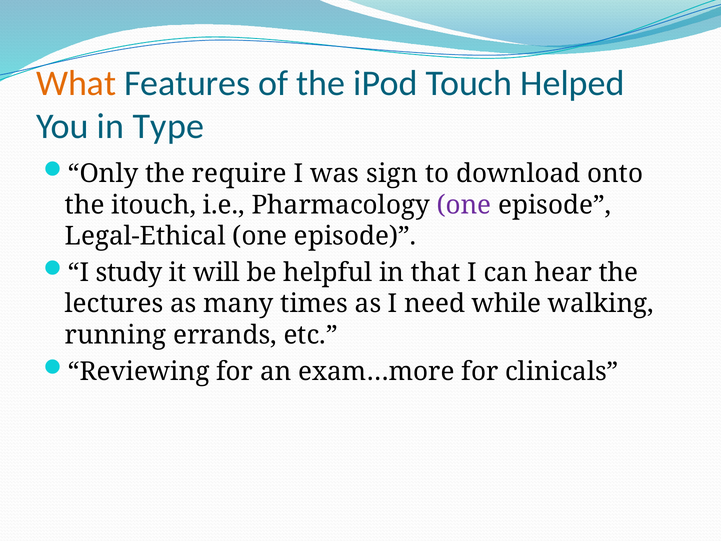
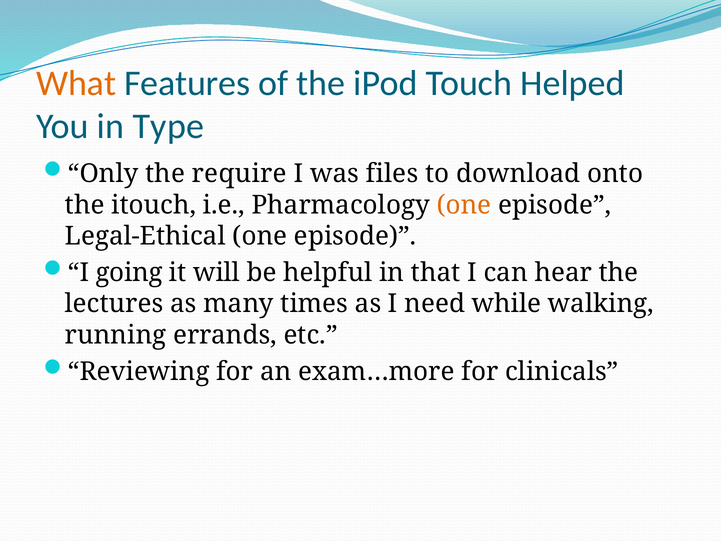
sign: sign -> files (392, 174)
one colour: purple -> orange (464, 205)
study: study -> going (129, 273)
